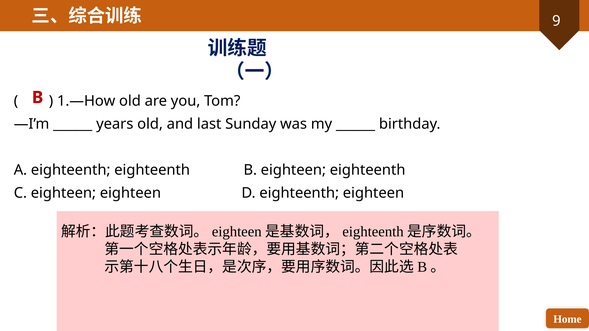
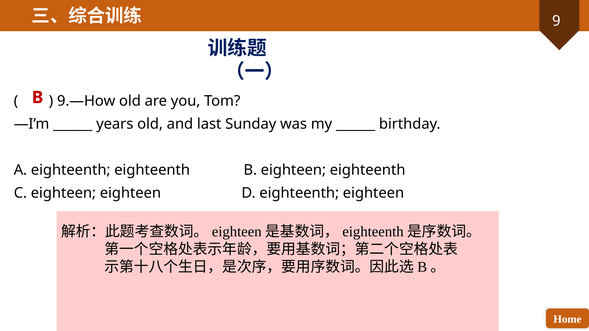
1.—How: 1.—How -> 9.—How (86, 101)
